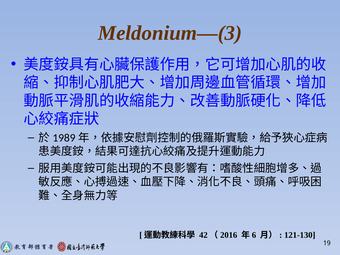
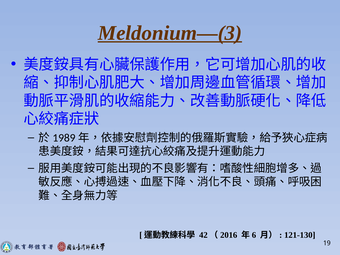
Meldonium—(3 underline: none -> present (170, 33)
